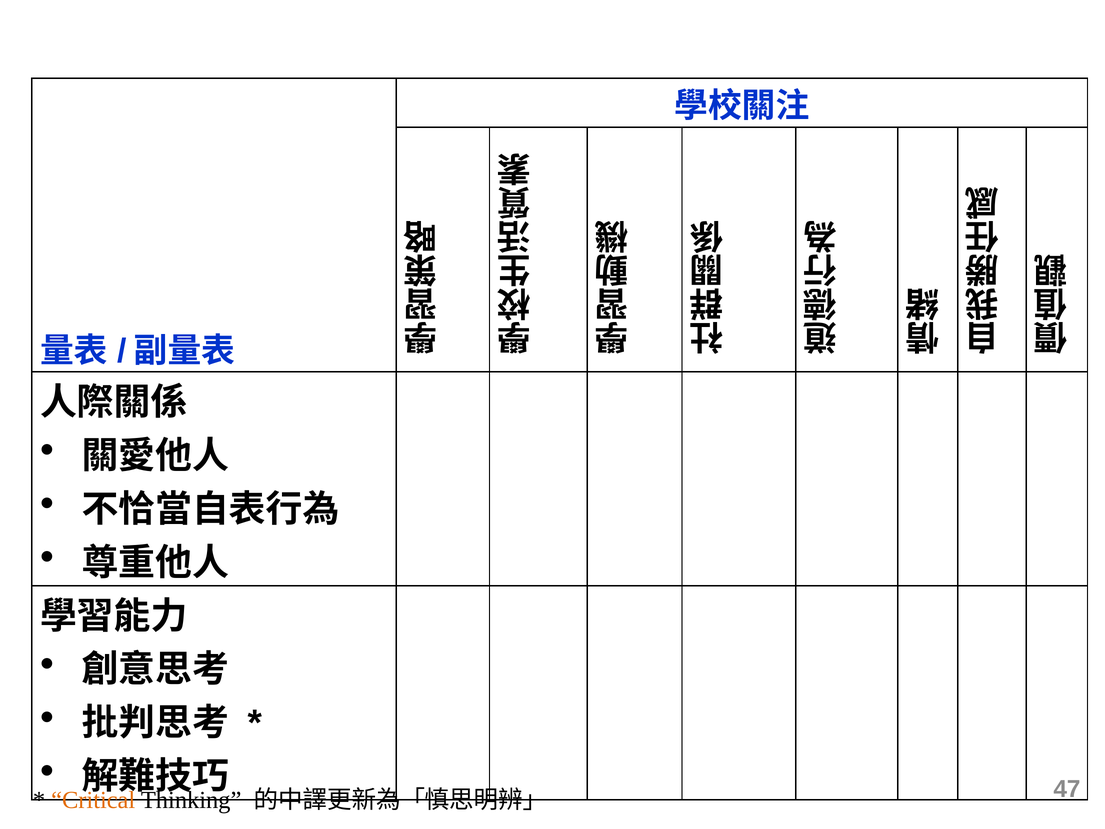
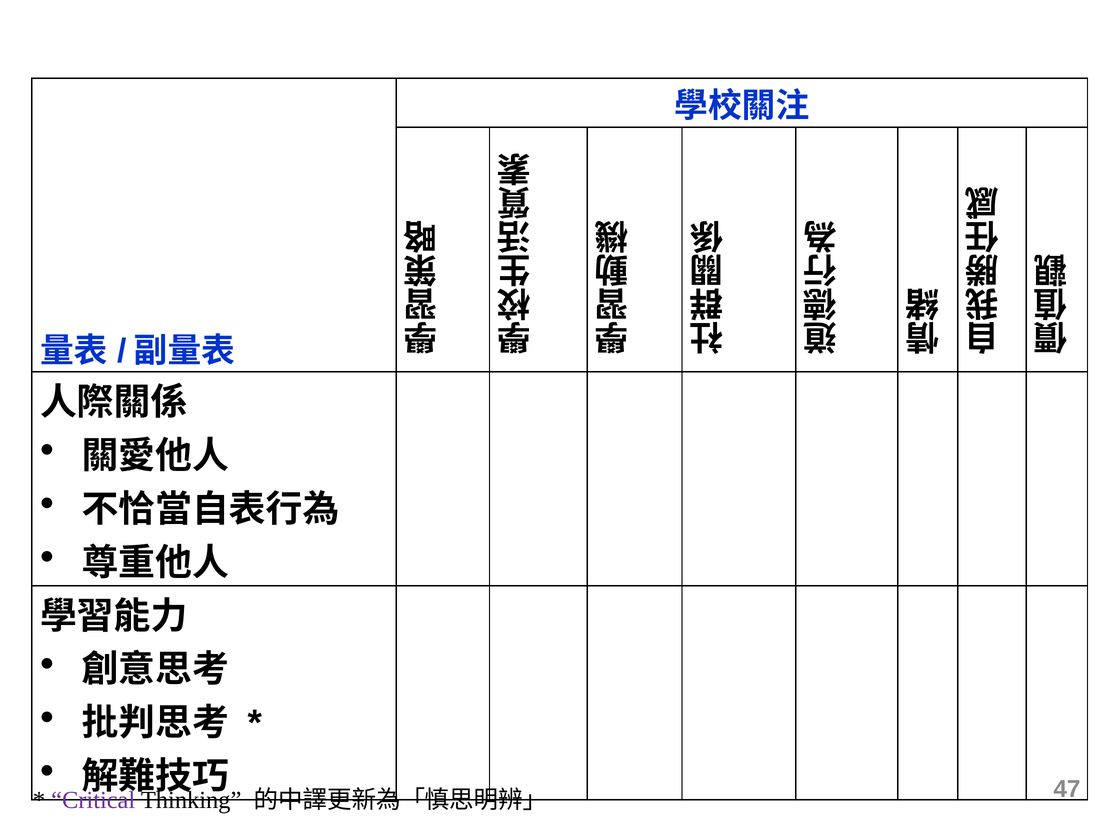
Critical colour: orange -> purple (93, 800)
